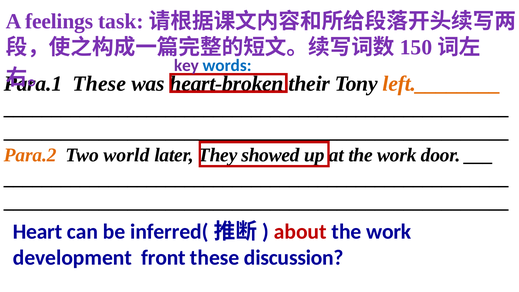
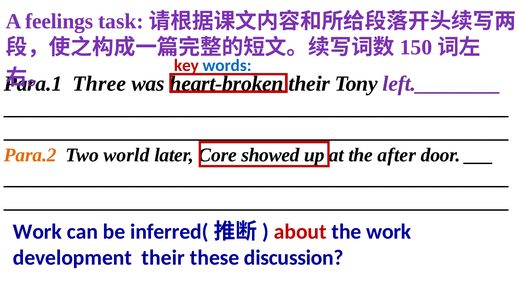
key colour: purple -> red (186, 66)
These: These -> Three (99, 84)
left.________ colour: orange -> purple (442, 84)
They: They -> Core (218, 155)
at the work: work -> after (397, 155)
Heart: Heart -> Work (37, 232)
development front: front -> their (163, 258)
